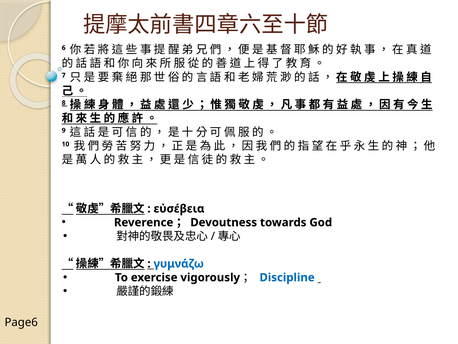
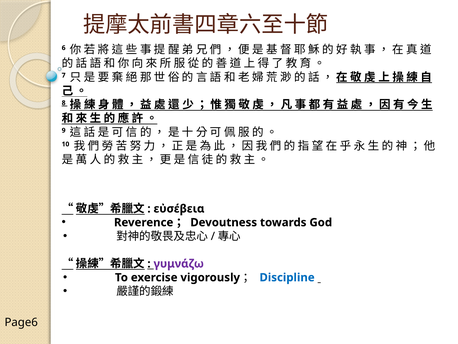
γυμνάζω colour: blue -> purple (179, 263)
